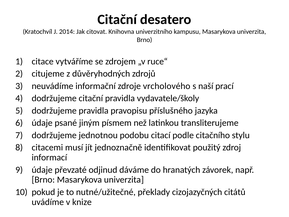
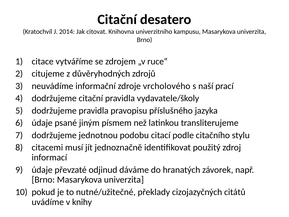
knize: knize -> knihy (82, 202)
